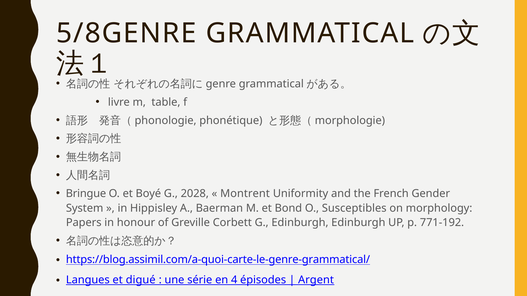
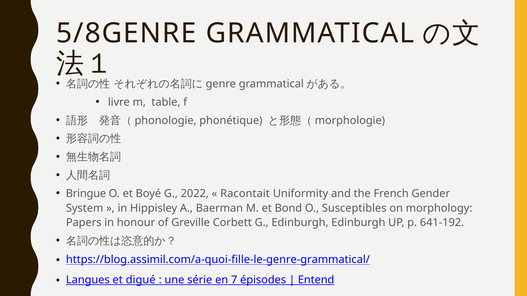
2028: 2028 -> 2022 (195, 194)
Montrent: Montrent -> Racontait (245, 194)
771-192: 771-192 -> 641-192 (442, 223)
https://blog.assimil.com/a-quoi-carte-le-genre-grammatical/: https://blog.assimil.com/a-quoi-carte-le-genre-grammatical/ -> https://blog.assimil.com/a-quoi-fille-le-genre-grammatical/ (218, 260)
4: 4 -> 7 (234, 280)
Argent: Argent -> Entend (316, 280)
